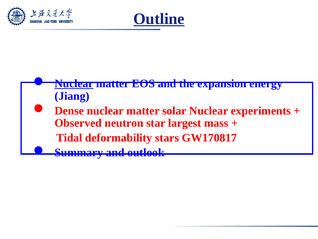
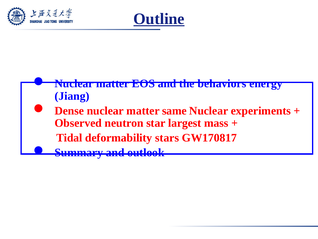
Nuclear underline: present -> none (74, 83)
expansion: expansion -> behaviors (222, 83)
solar: solar -> same (174, 111)
